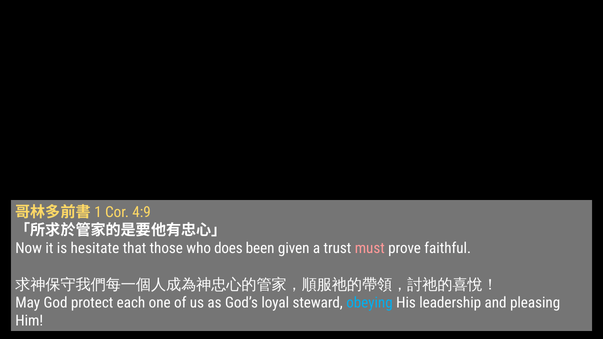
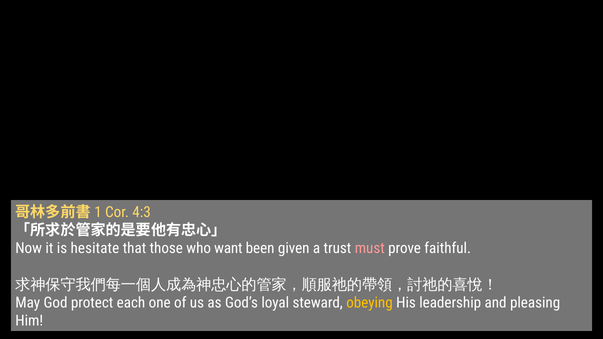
4:9: 4:9 -> 4:3 (142, 212)
does: does -> want (228, 249)
obeying colour: light blue -> yellow (369, 303)
